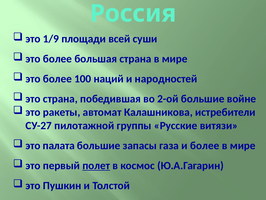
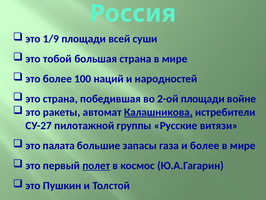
более: более -> тобой (57, 59)
2-ой большие: большие -> площади (203, 99)
Калашникова underline: none -> present (158, 112)
